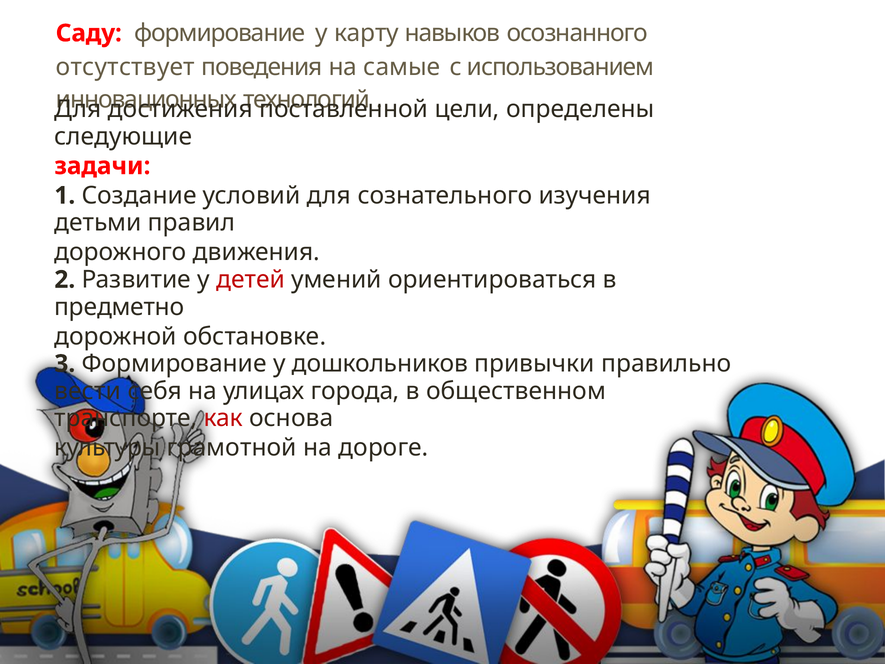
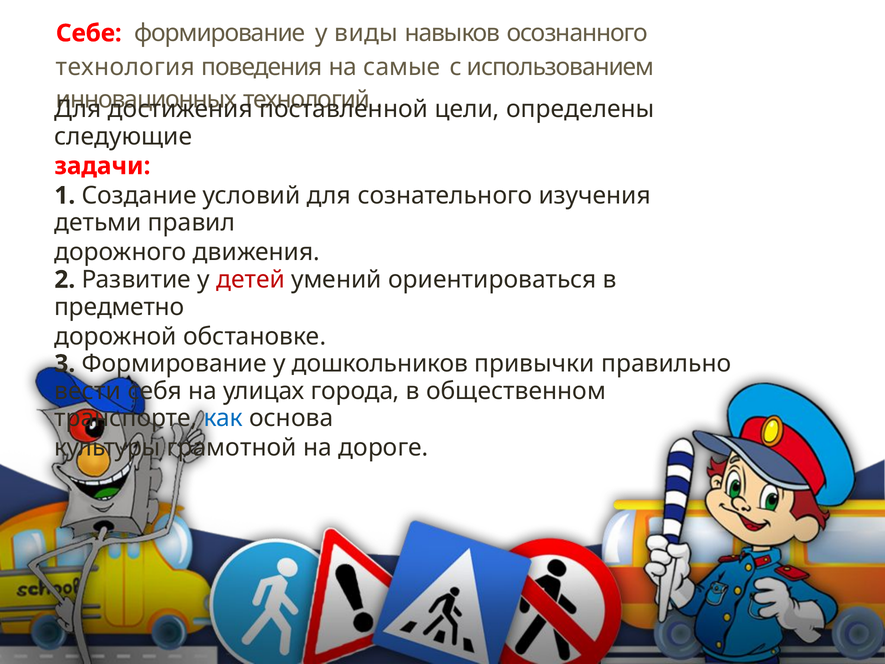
Саду: Саду -> Себе (89, 33)
карту: карту -> виды (366, 33)
отсутствует: отсутствует -> технология (125, 67)
как colour: red -> blue (223, 418)
